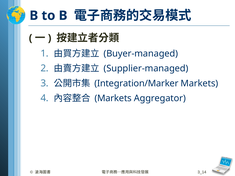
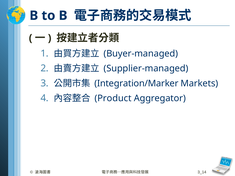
Markets: Markets -> Product (113, 98)
